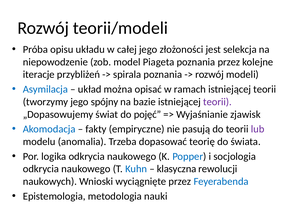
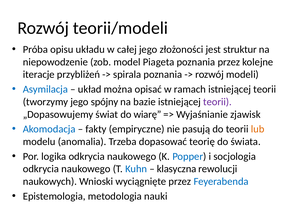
selekcja: selekcja -> struktur (240, 49)
pojęć: pojęć -> wiarę (147, 115)
lub colour: purple -> orange (258, 129)
